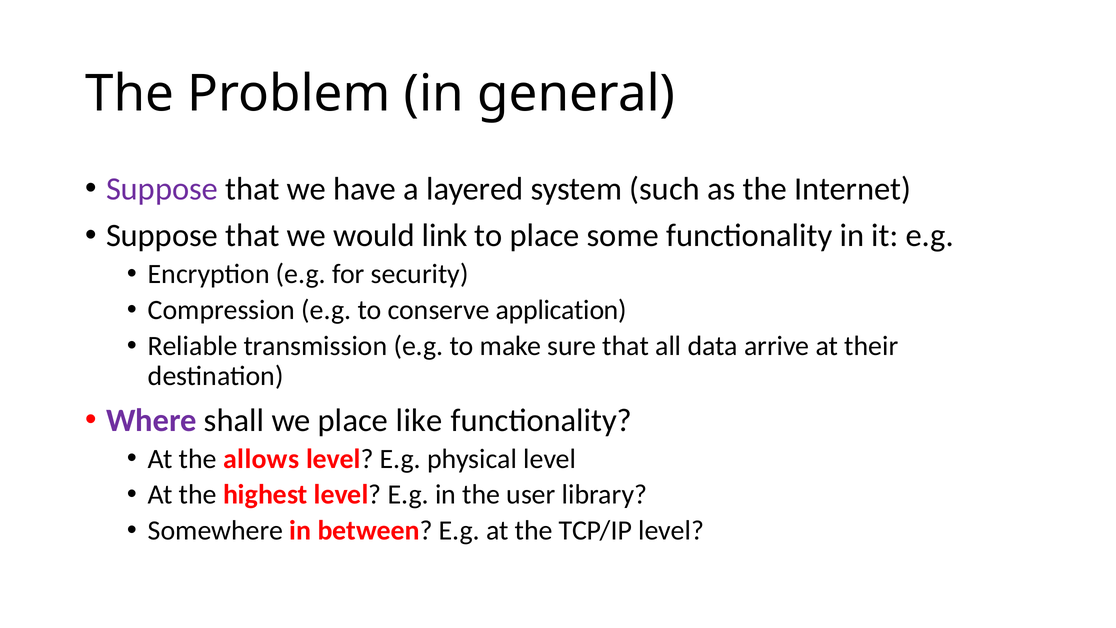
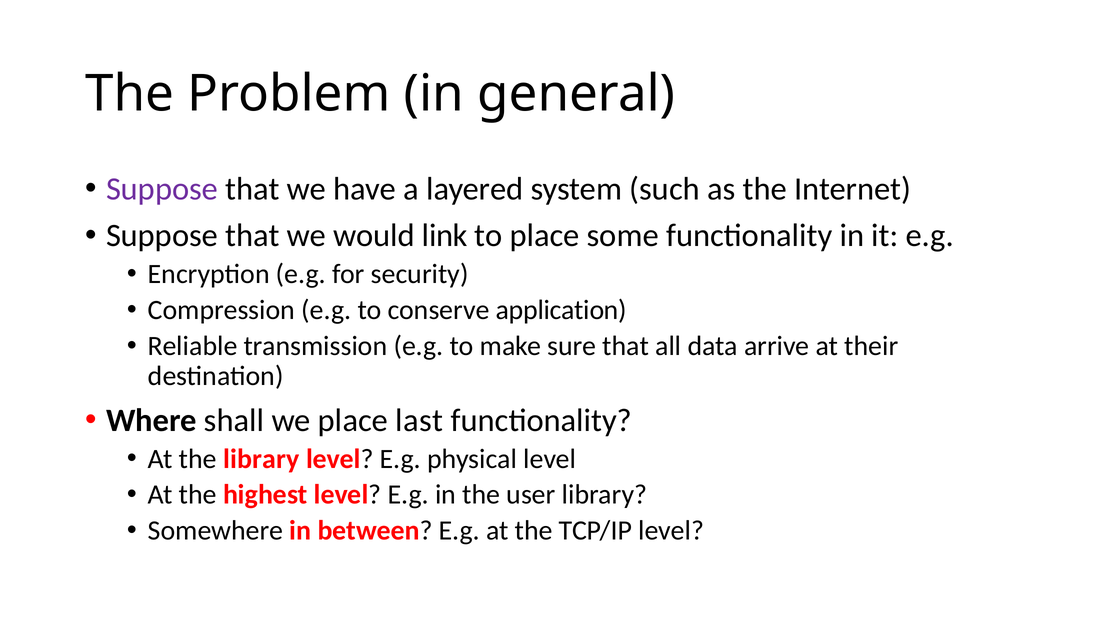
Where colour: purple -> black (151, 420)
like: like -> last (419, 420)
the allows: allows -> library (261, 459)
